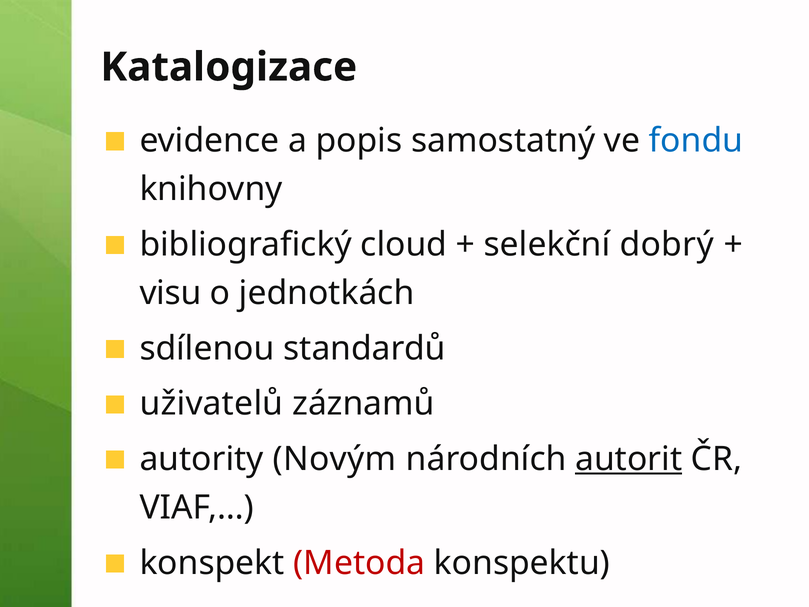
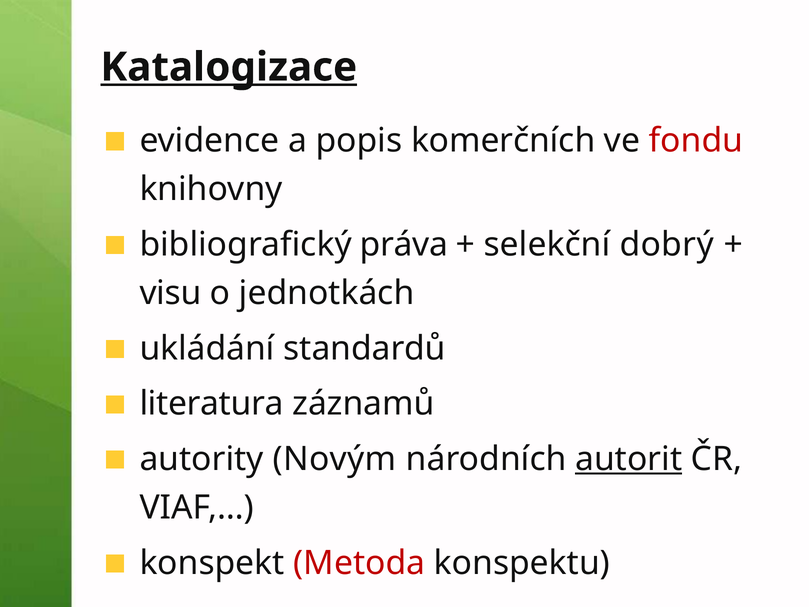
Katalogizace underline: none -> present (229, 67)
samostatný: samostatný -> komerčních (503, 141)
fondu colour: blue -> red (696, 141)
cloud: cloud -> práva (404, 244)
sdílenou: sdílenou -> ukládání (207, 348)
uživatelů: uživatelů -> literatura (212, 404)
